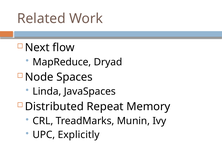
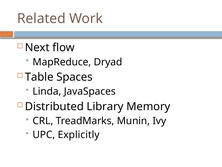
Node: Node -> Table (39, 77)
Repeat: Repeat -> Library (105, 106)
